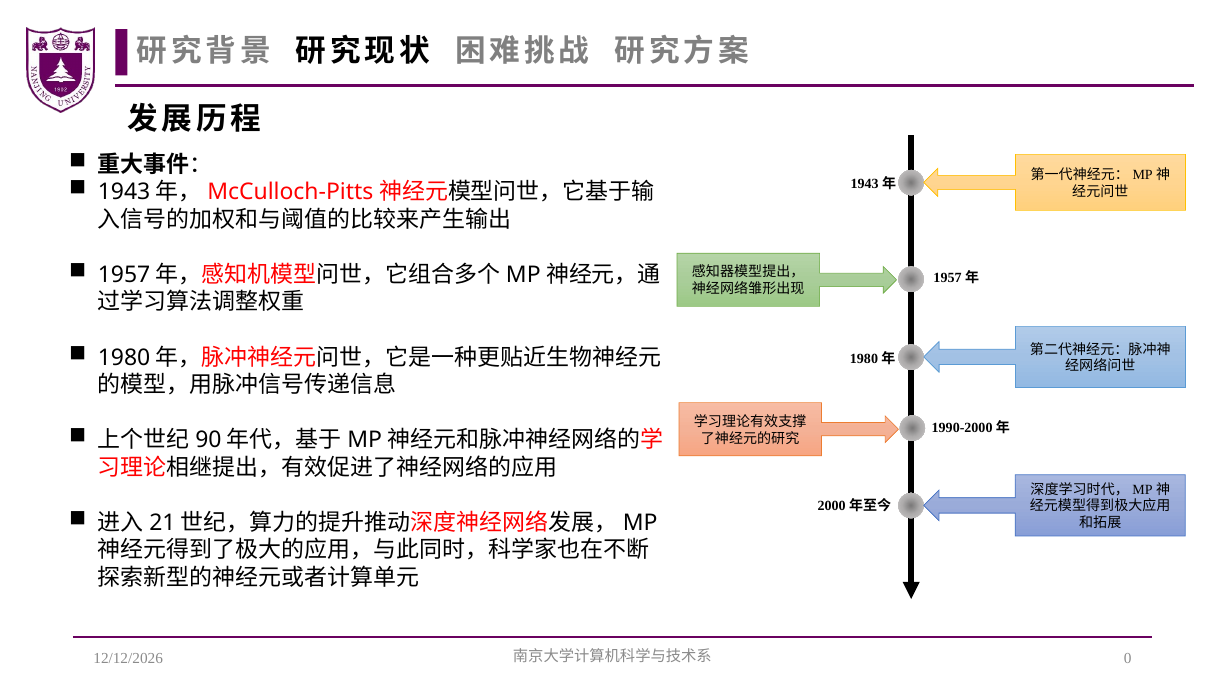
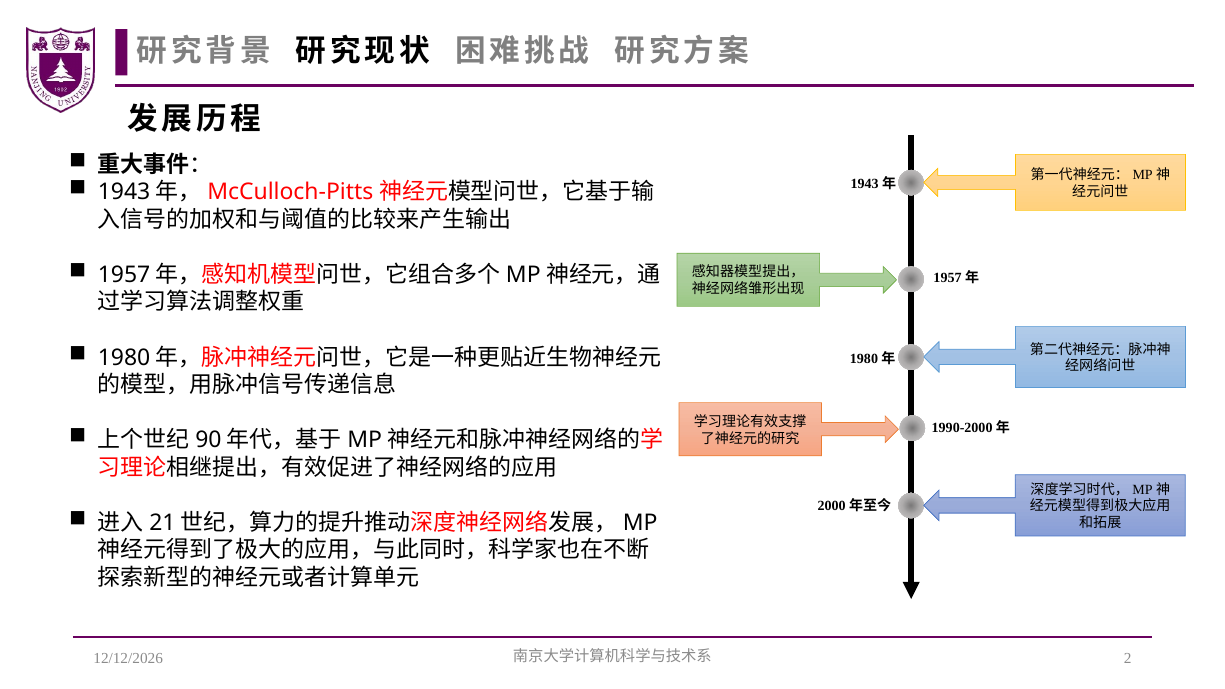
0: 0 -> 2 (1128, 658)
